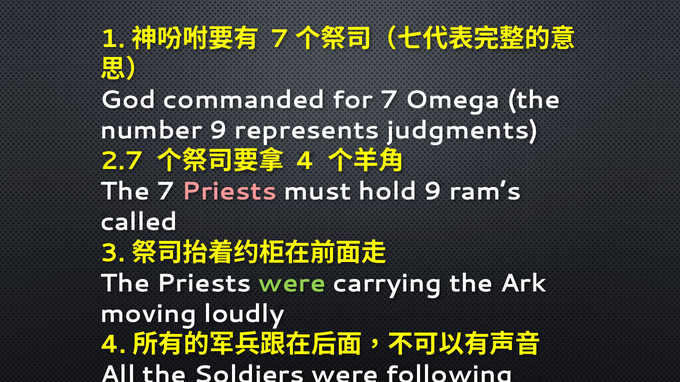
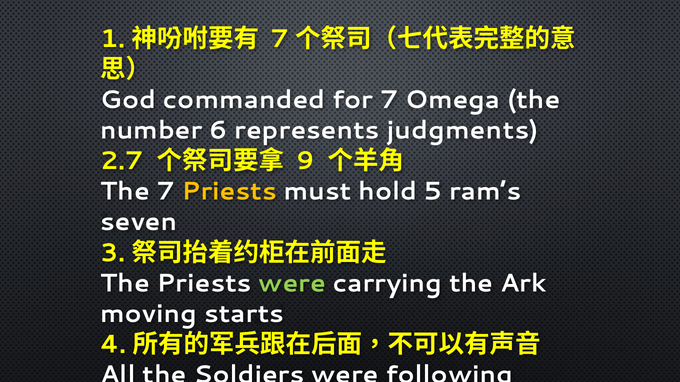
number 9: 9 -> 6 (218, 131)
4: 4 -> 9 (305, 161)
Priests colour: pink -> yellow (229, 192)
hold 9: 9 -> 5 (433, 192)
called: called -> seven (139, 222)
loudly: loudly -> starts (244, 314)
